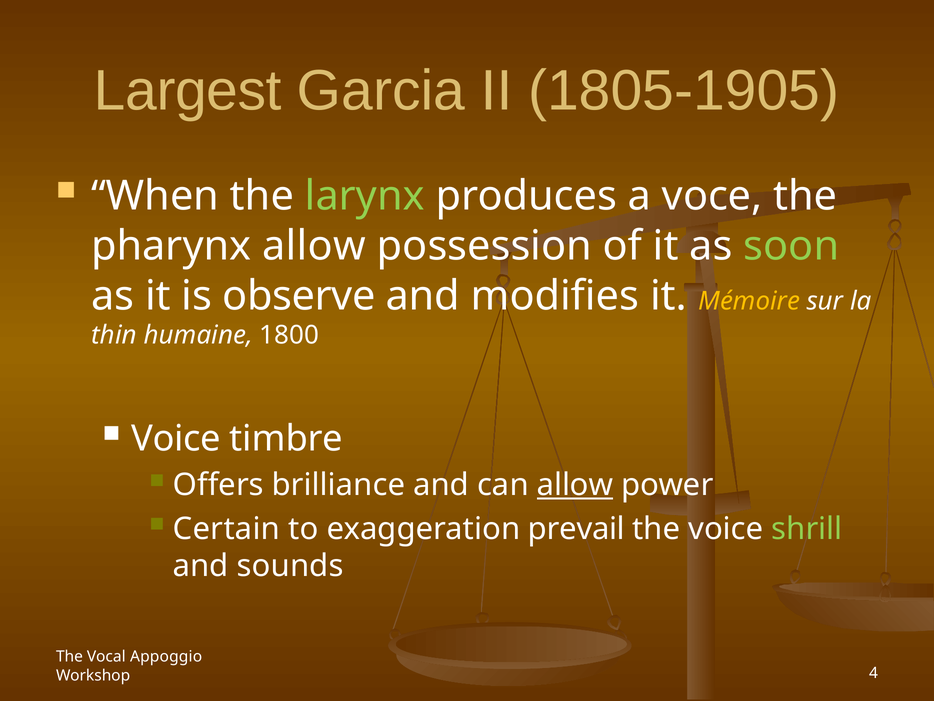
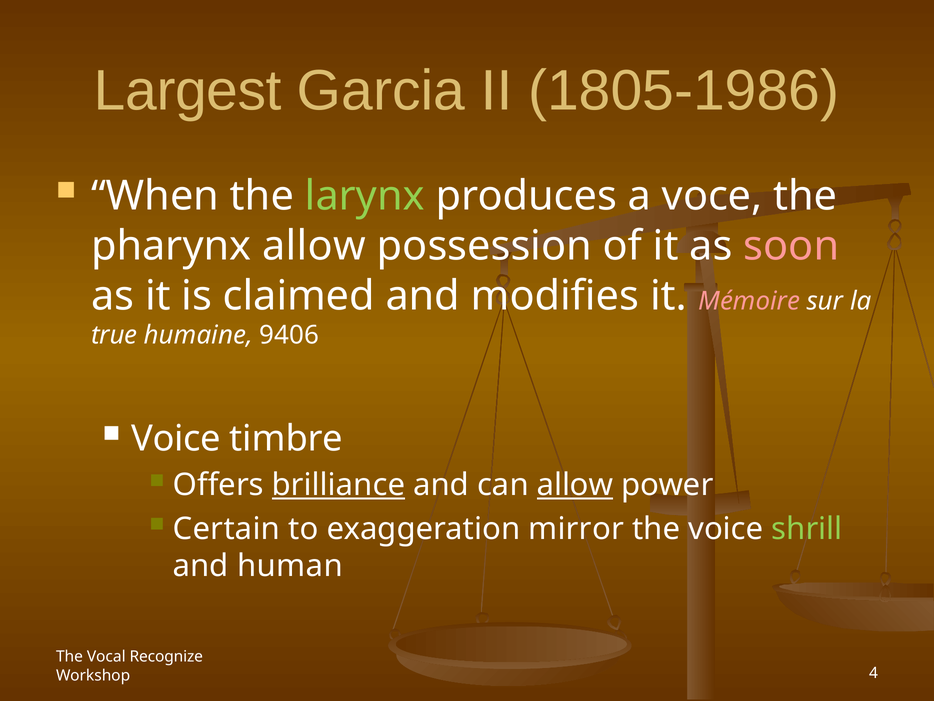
1805-1905: 1805-1905 -> 1805-1986 (684, 91)
soon colour: light green -> pink (791, 246)
observe: observe -> claimed (299, 296)
Mémoire colour: yellow -> pink (749, 301)
thin: thin -> true (114, 335)
1800: 1800 -> 9406 (289, 335)
brilliance underline: none -> present (338, 485)
prevail: prevail -> mirror (576, 528)
sounds: sounds -> human (290, 566)
Appoggio: Appoggio -> Recognize (166, 656)
